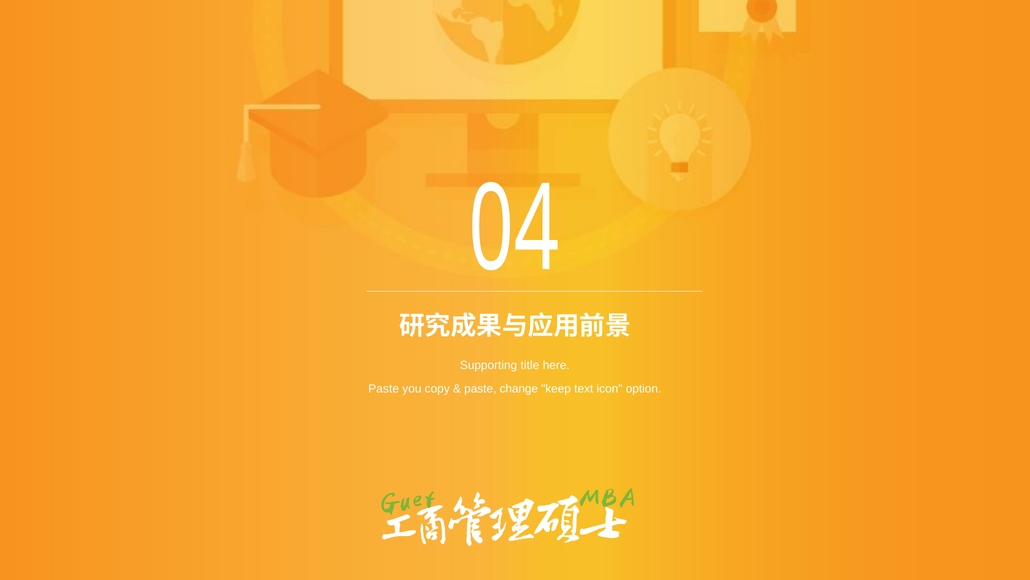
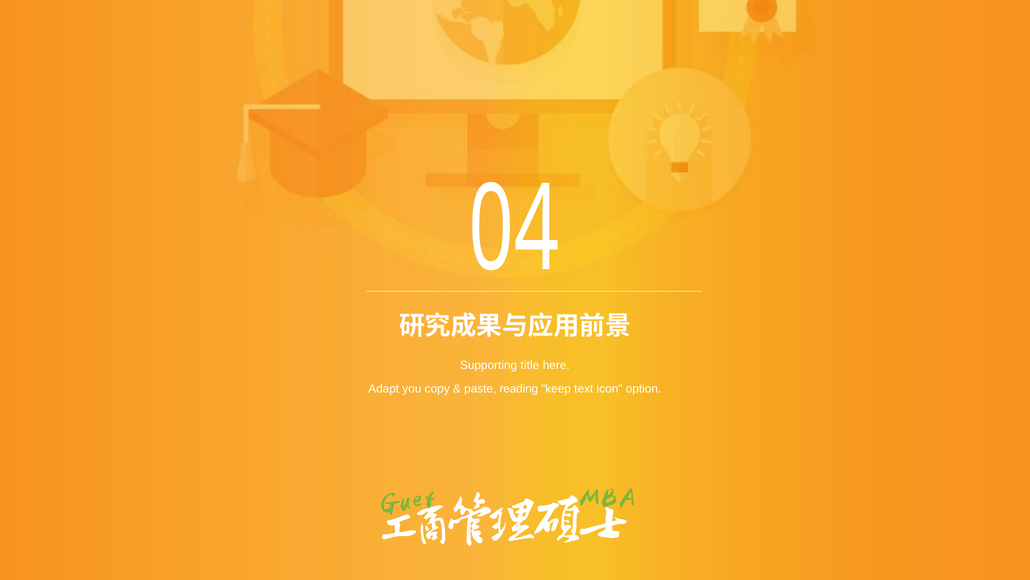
Paste: Paste -> Adapt (384, 389)
change: change -> reading (519, 389)
